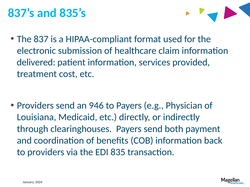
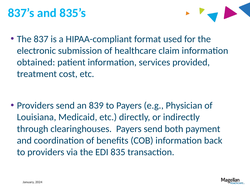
delivered: delivered -> obtained (36, 62)
946: 946 -> 839 (96, 106)
